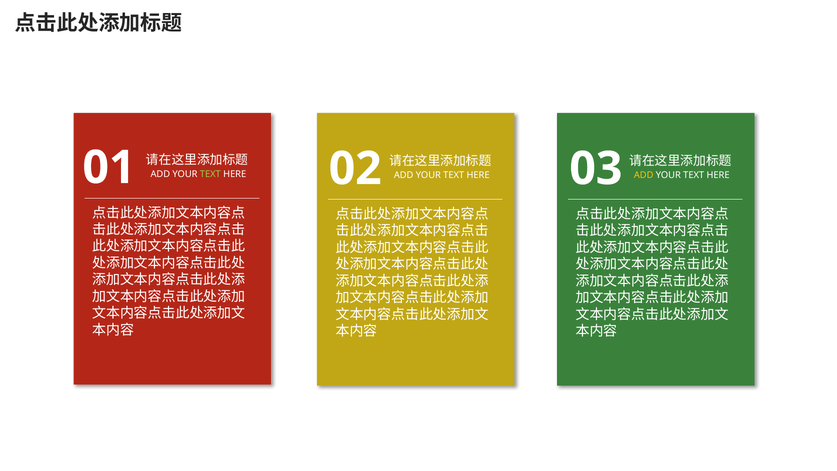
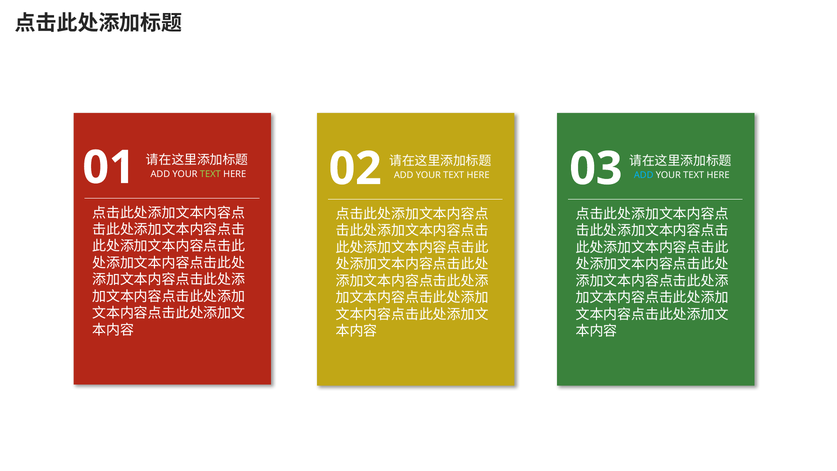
ADD colour: yellow -> light blue (644, 175)
